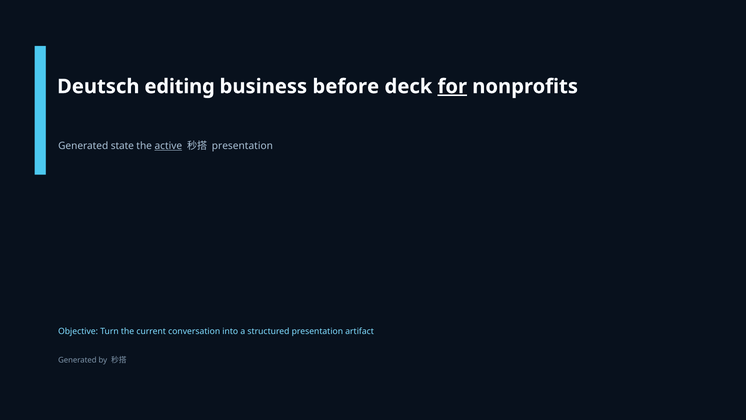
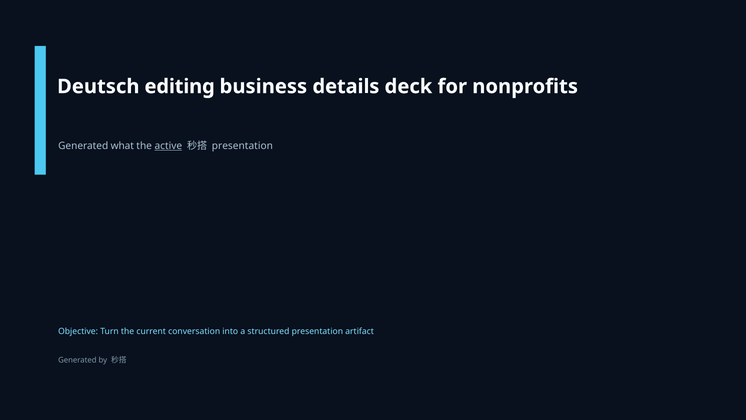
before: before -> details (346, 86)
for underline: present -> none (452, 86)
state: state -> what (122, 146)
